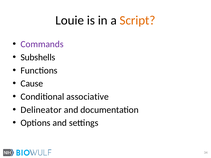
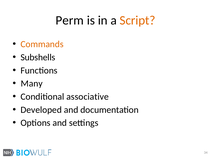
Louie: Louie -> Perm (70, 20)
Commands colour: purple -> orange (42, 44)
Cause: Cause -> Many (32, 84)
Delineator: Delineator -> Developed (41, 110)
